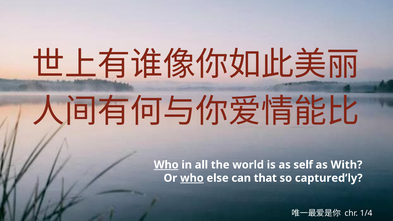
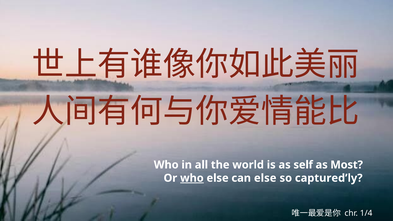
Who underline: present -> none (166, 165)
With: With -> Most (347, 165)
can that: that -> else (265, 178)
